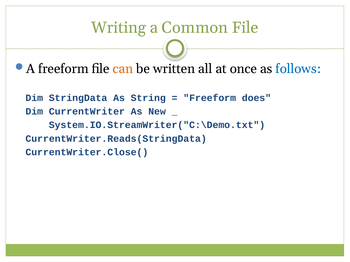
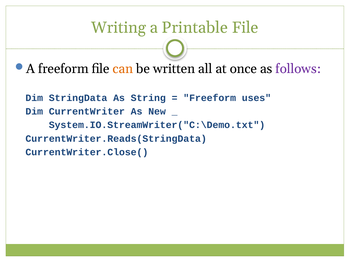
Common: Common -> Printable (195, 28)
follows colour: blue -> purple (298, 69)
does: does -> uses (256, 98)
